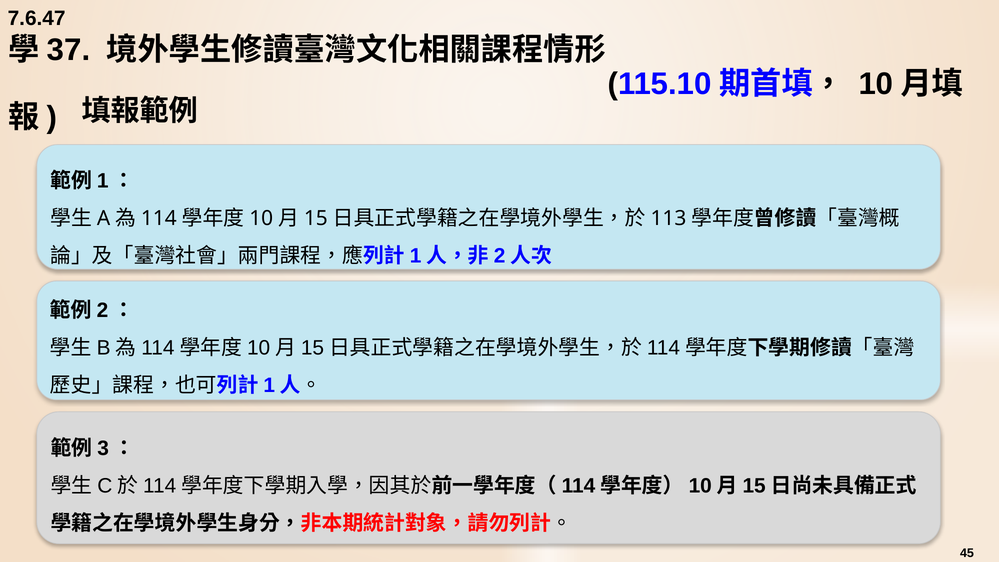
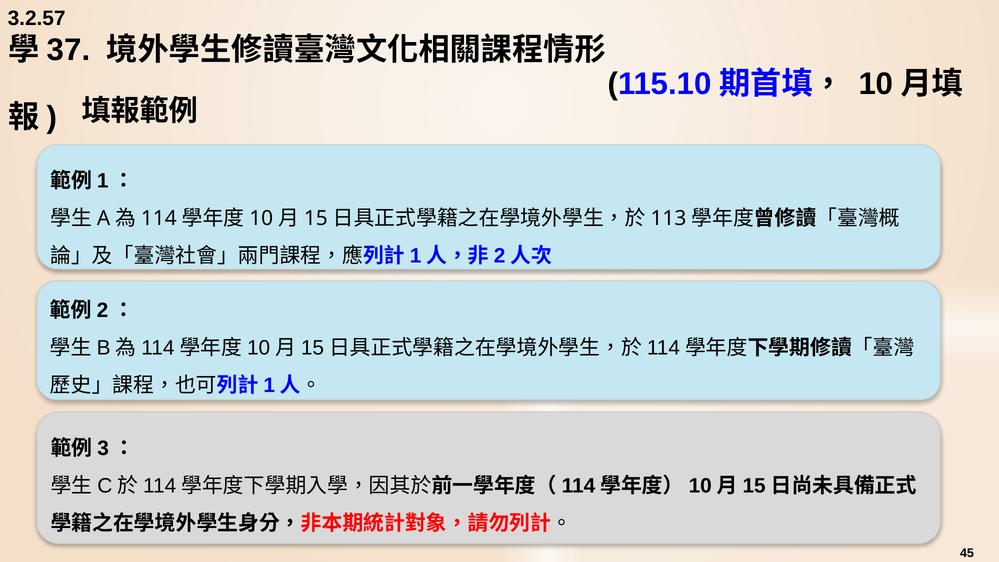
7.6.47: 7.6.47 -> 3.2.57 (37, 18)
